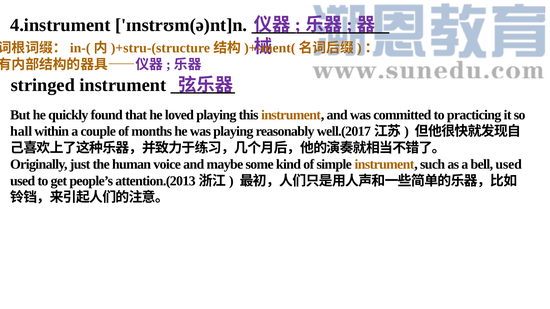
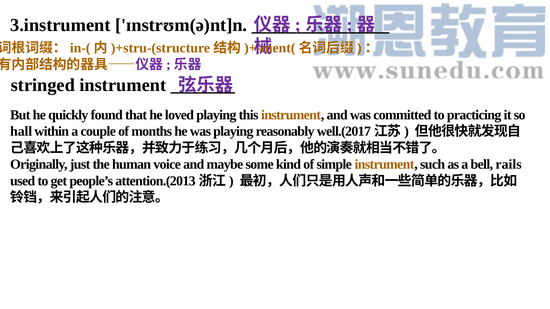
4.instrument: 4.instrument -> 3.instrument (60, 25)
bell used: used -> rails (509, 165)
